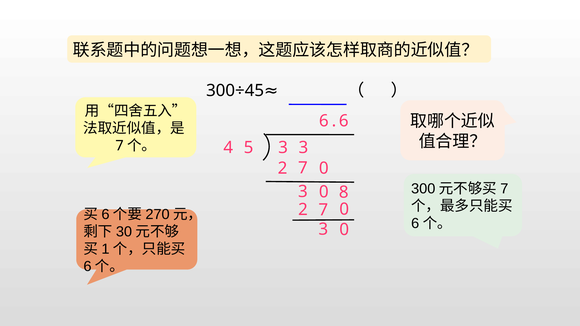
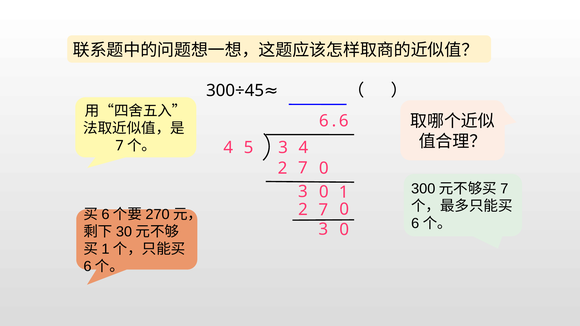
3 3: 3 -> 4 (303, 148)
8: 8 -> 1 (344, 192)
